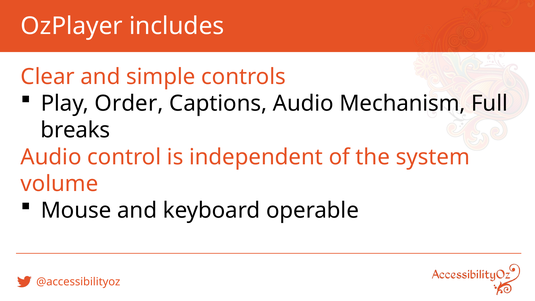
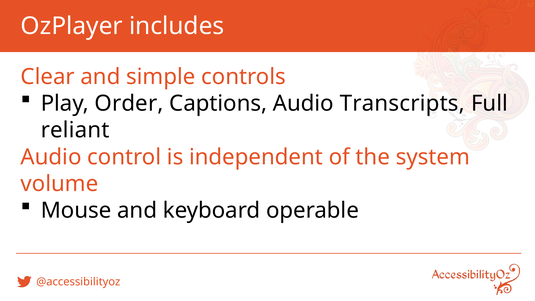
Mechanism: Mechanism -> Transcripts (402, 103)
breaks: breaks -> reliant (75, 130)
